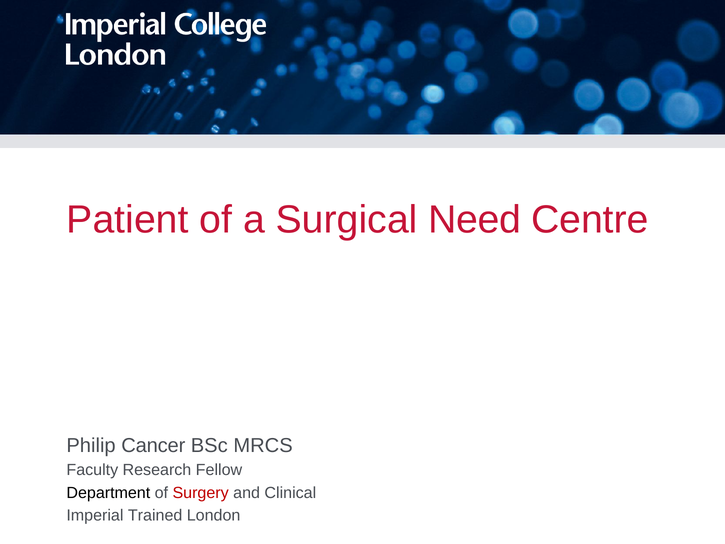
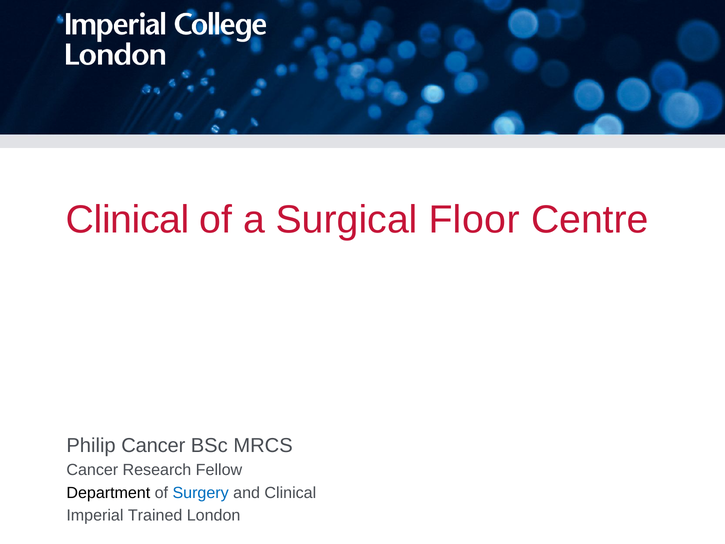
Patient: Patient -> Clinical (128, 220)
Need: Need -> Floor (474, 220)
Faculty: Faculty -> Cancer (92, 470)
Surgery colour: red -> blue (201, 492)
